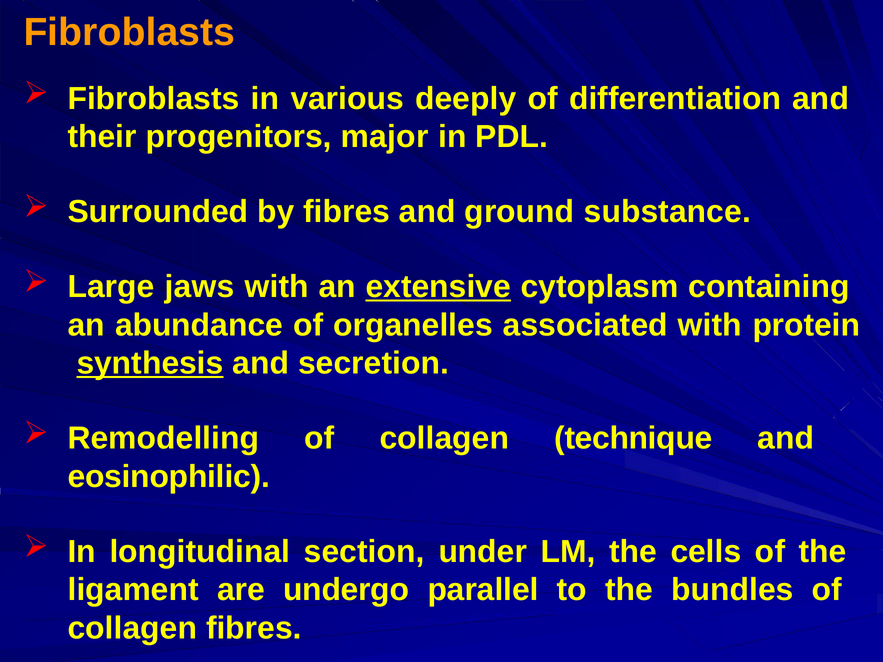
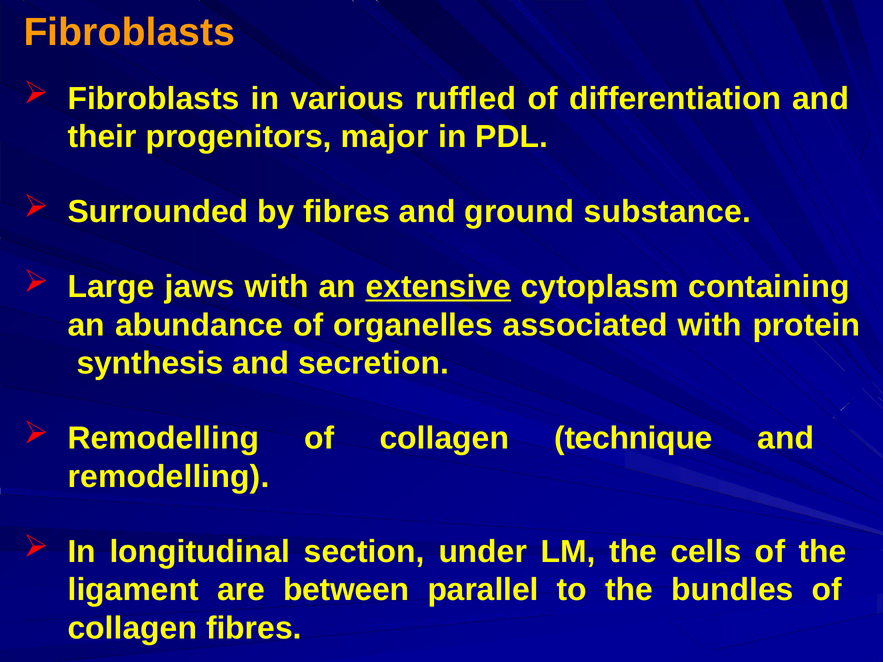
deeply: deeply -> ruffled (466, 99)
synthesis underline: present -> none (150, 363)
eosinophilic: eosinophilic -> remodelling (169, 477)
undergo: undergo -> between (346, 590)
